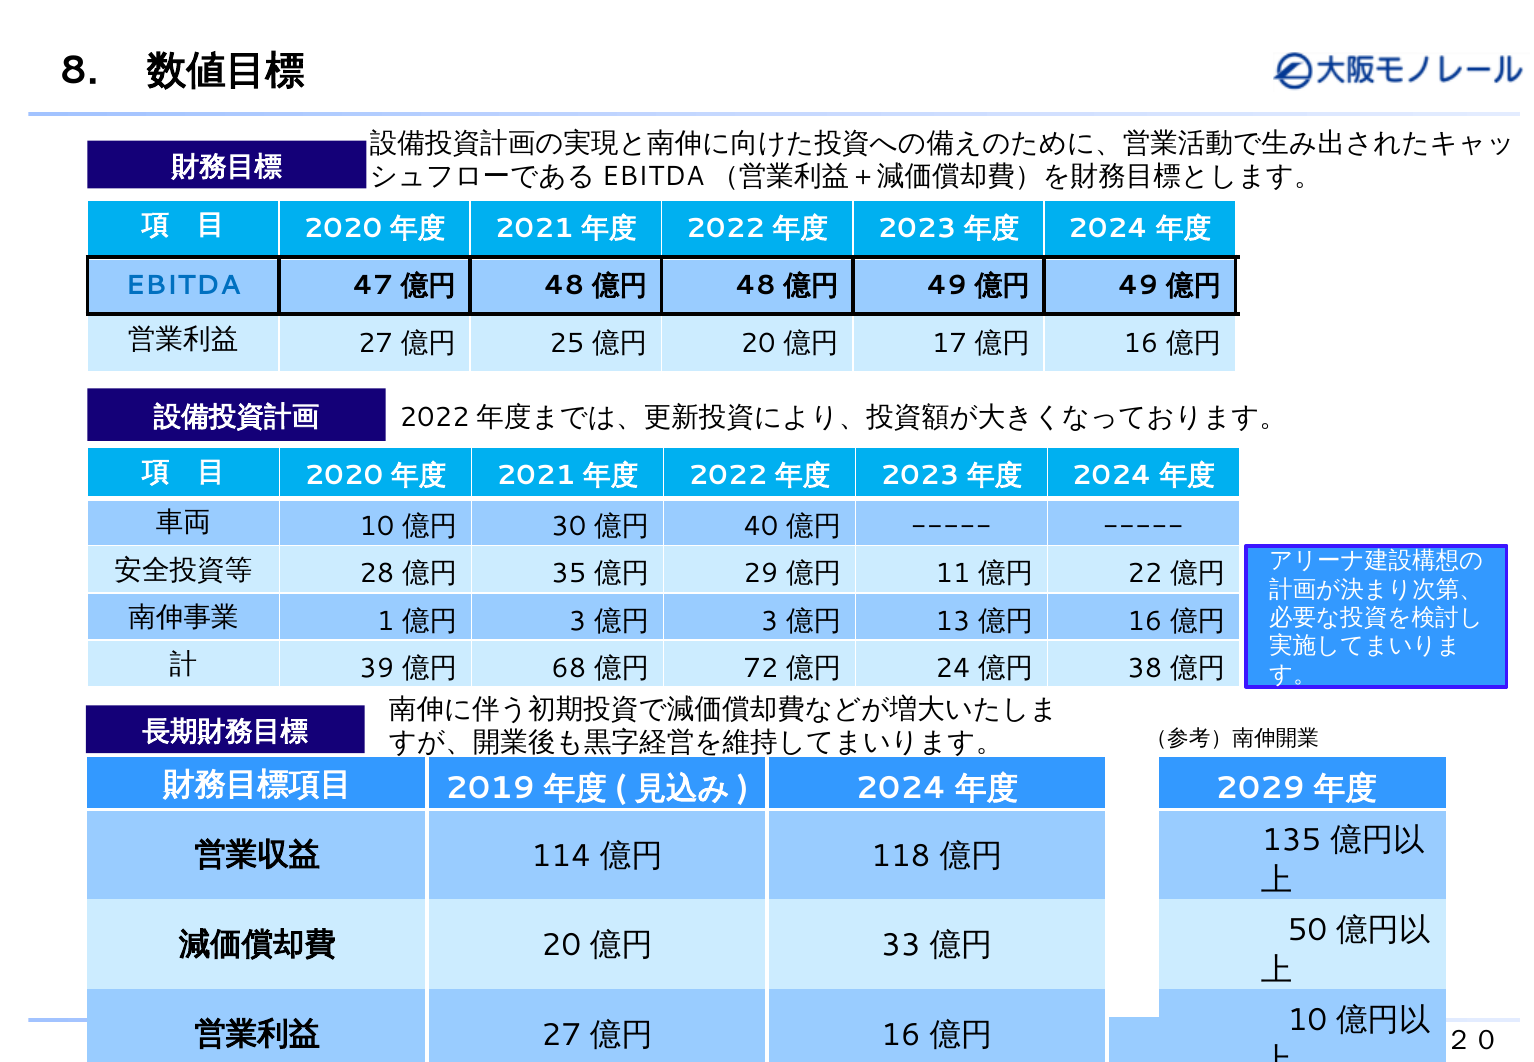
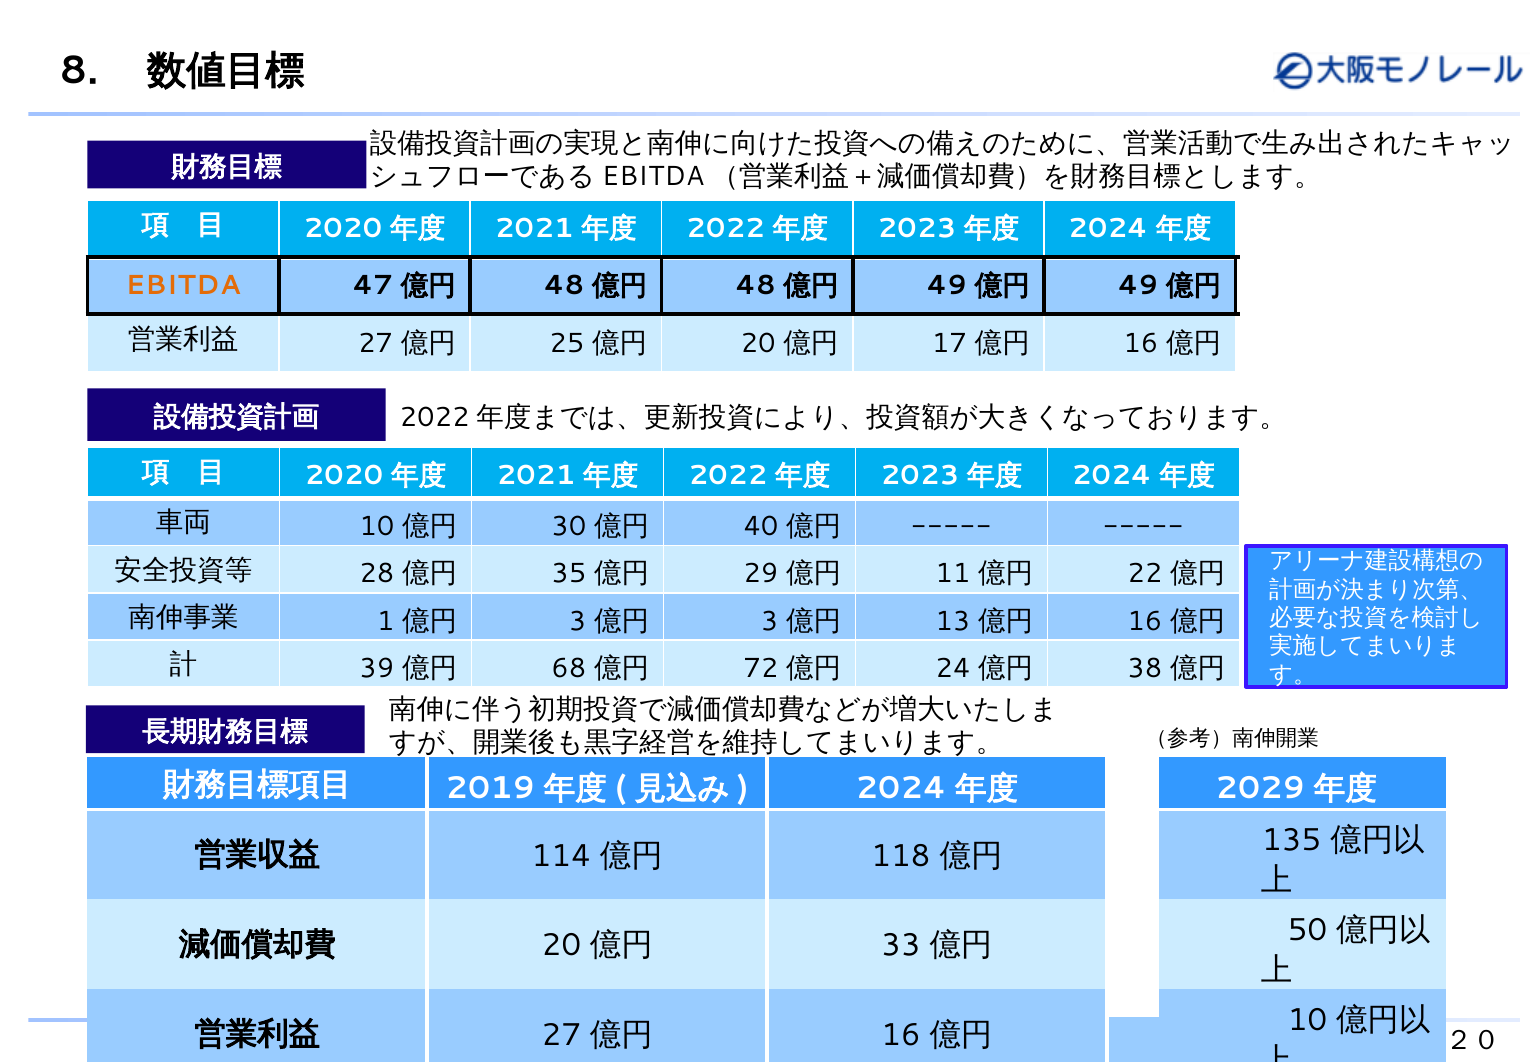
EBITDA colour: blue -> orange (183, 286)
